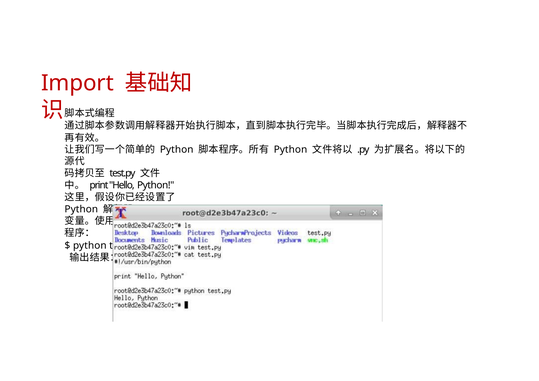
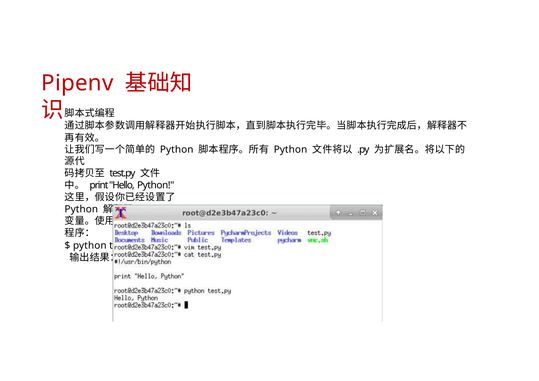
Import: Import -> Pipenv (77, 83)
